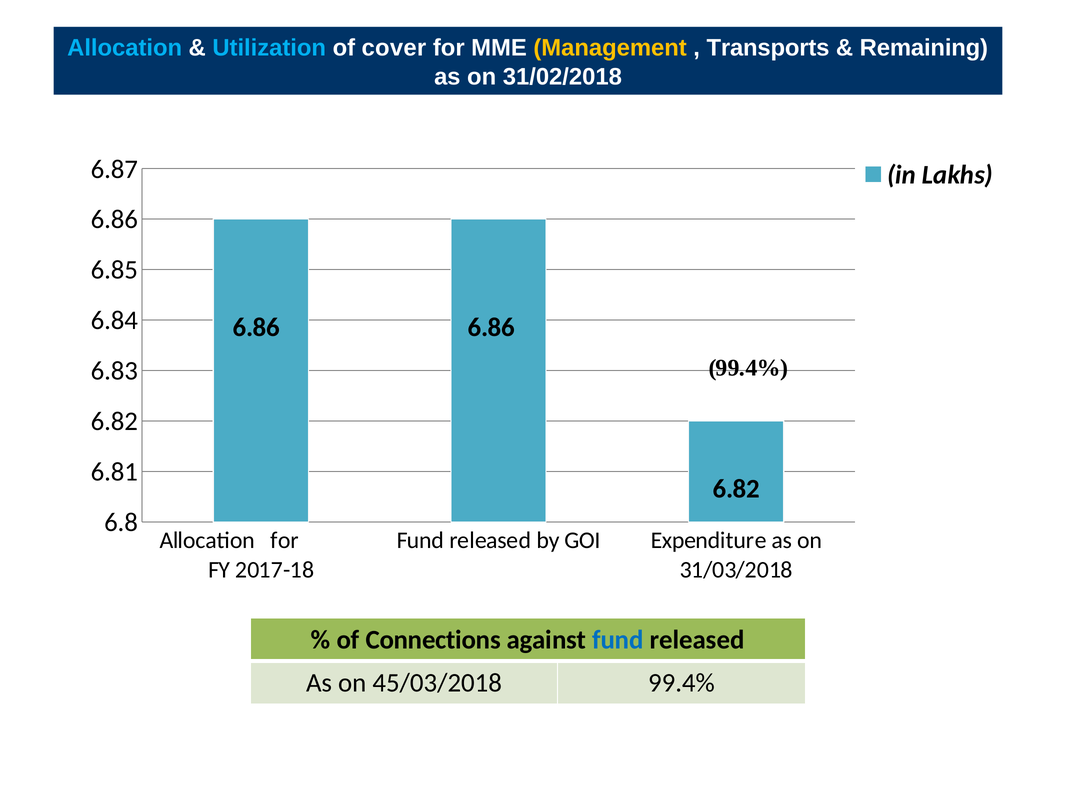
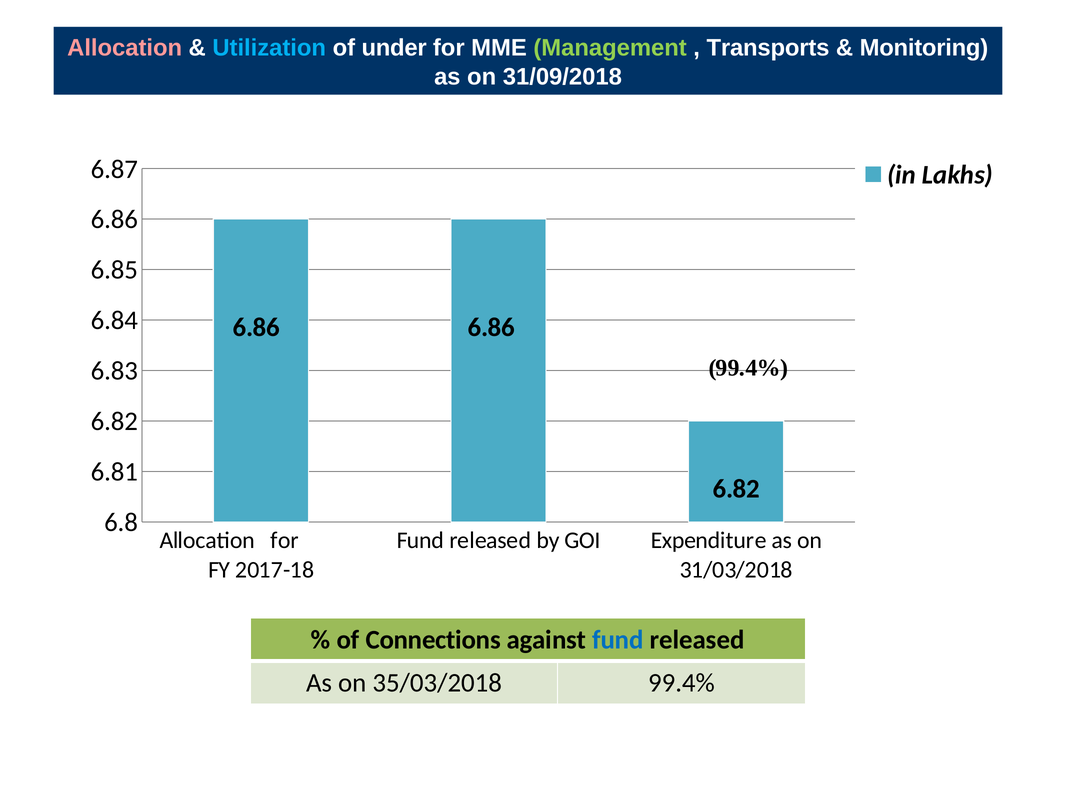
Allocation colour: light blue -> pink (125, 48)
cover: cover -> under (394, 48)
Management colour: yellow -> light green (610, 48)
Remaining: Remaining -> Monitoring (924, 48)
31/02/2018: 31/02/2018 -> 31/09/2018 (562, 77)
45/03/2018: 45/03/2018 -> 35/03/2018 (437, 683)
